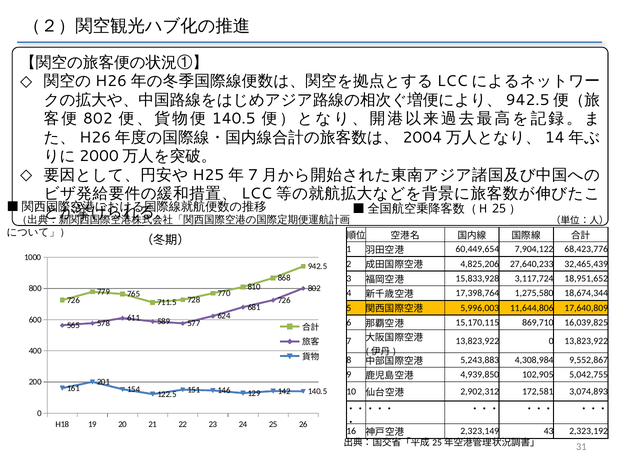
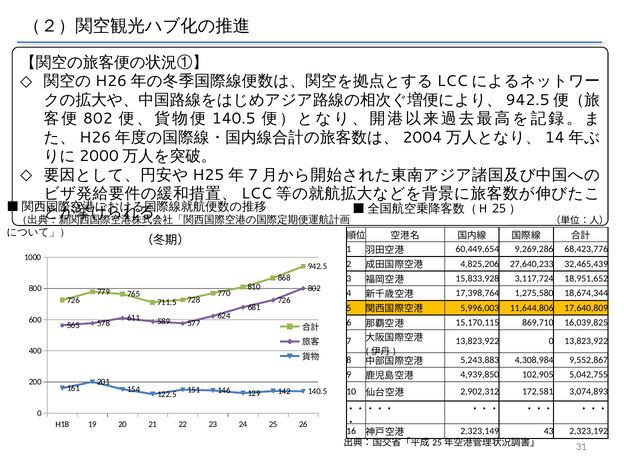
7,904,122: 7,904,122 -> 9,269,286 (534, 249)
